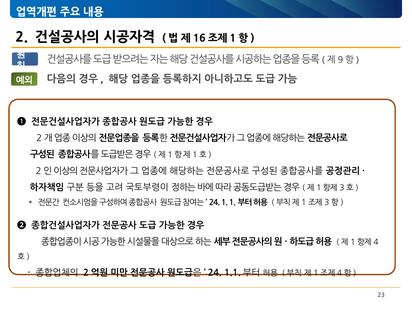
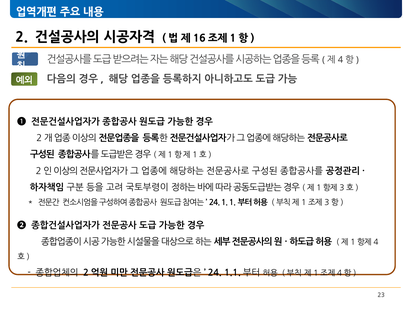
9: 9 -> 4 (340, 60)
